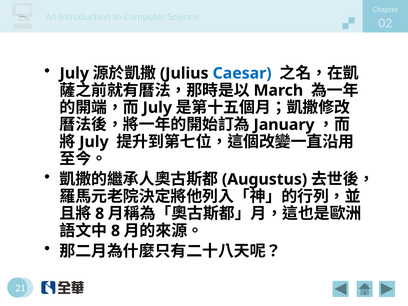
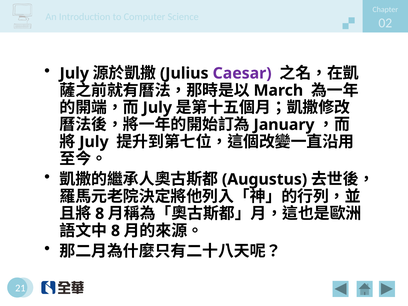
Caesar colour: blue -> purple (242, 73)
